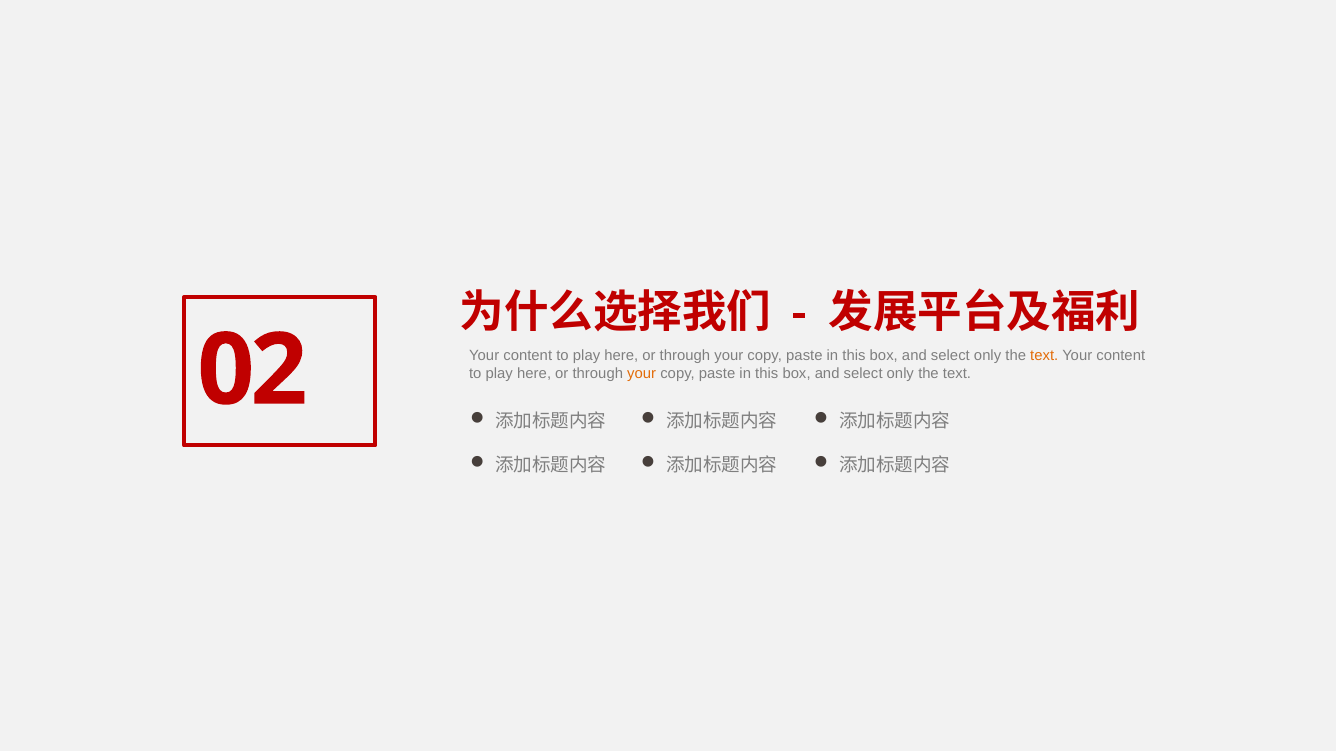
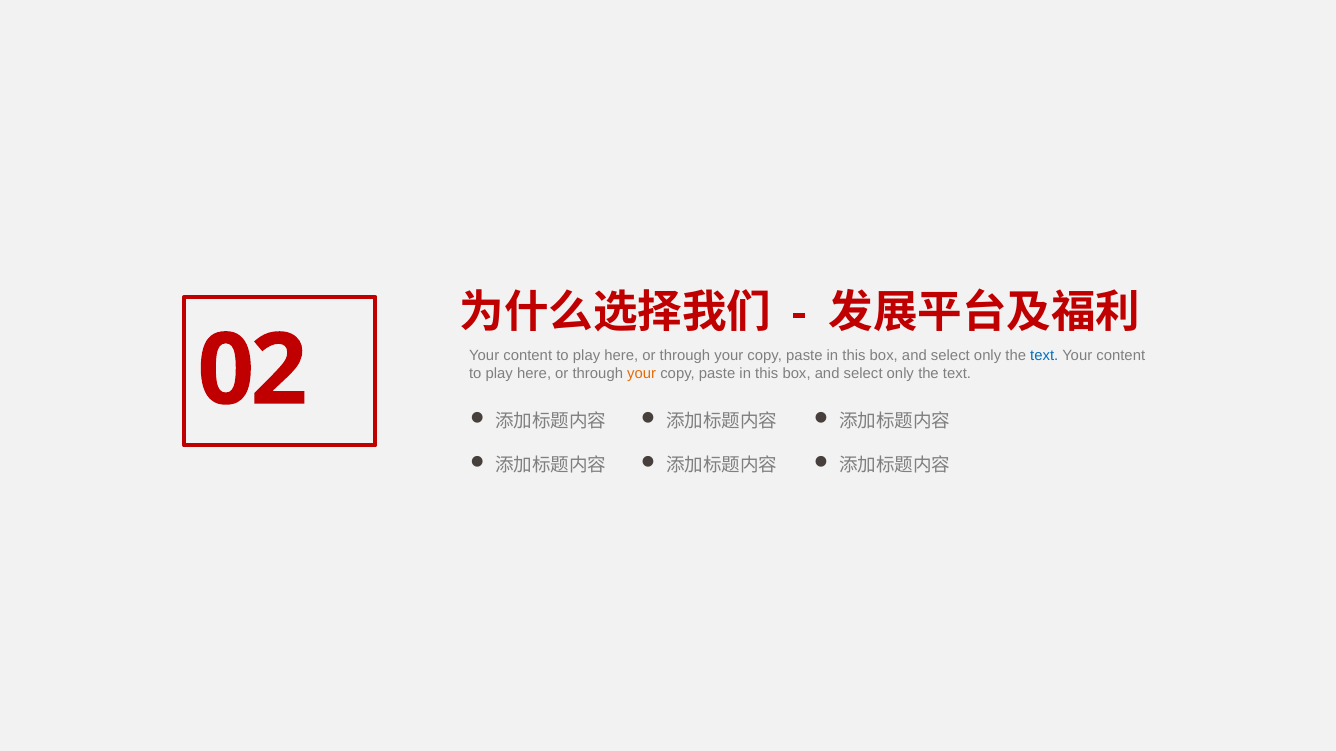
text colour: orange -> blue (1044, 356)
